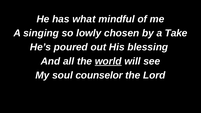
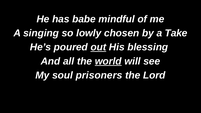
what: what -> babe (84, 19)
out underline: none -> present (98, 47)
counselor: counselor -> prisoners (99, 75)
